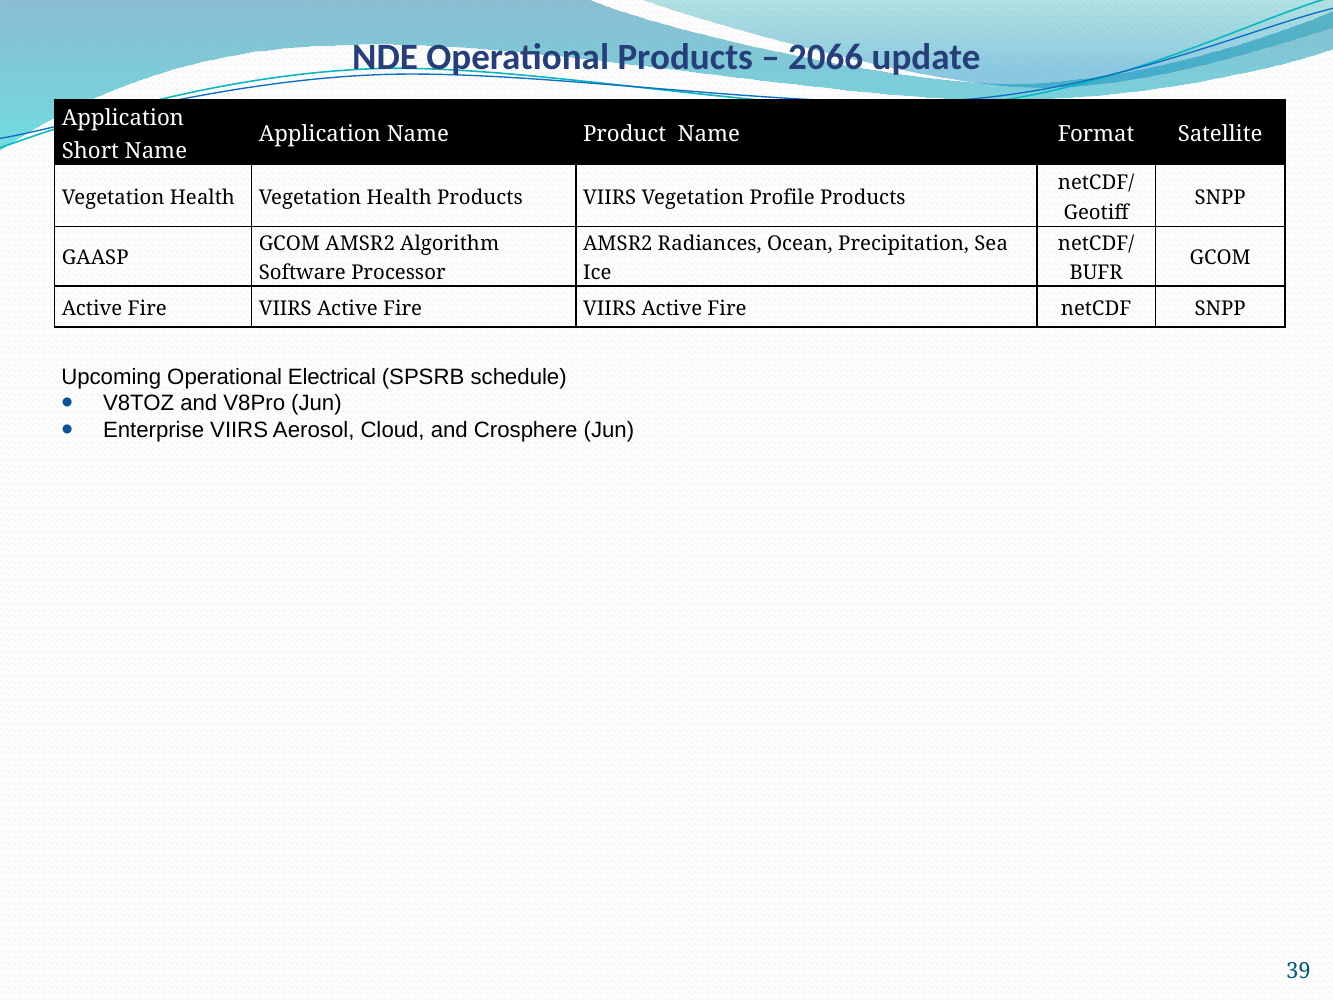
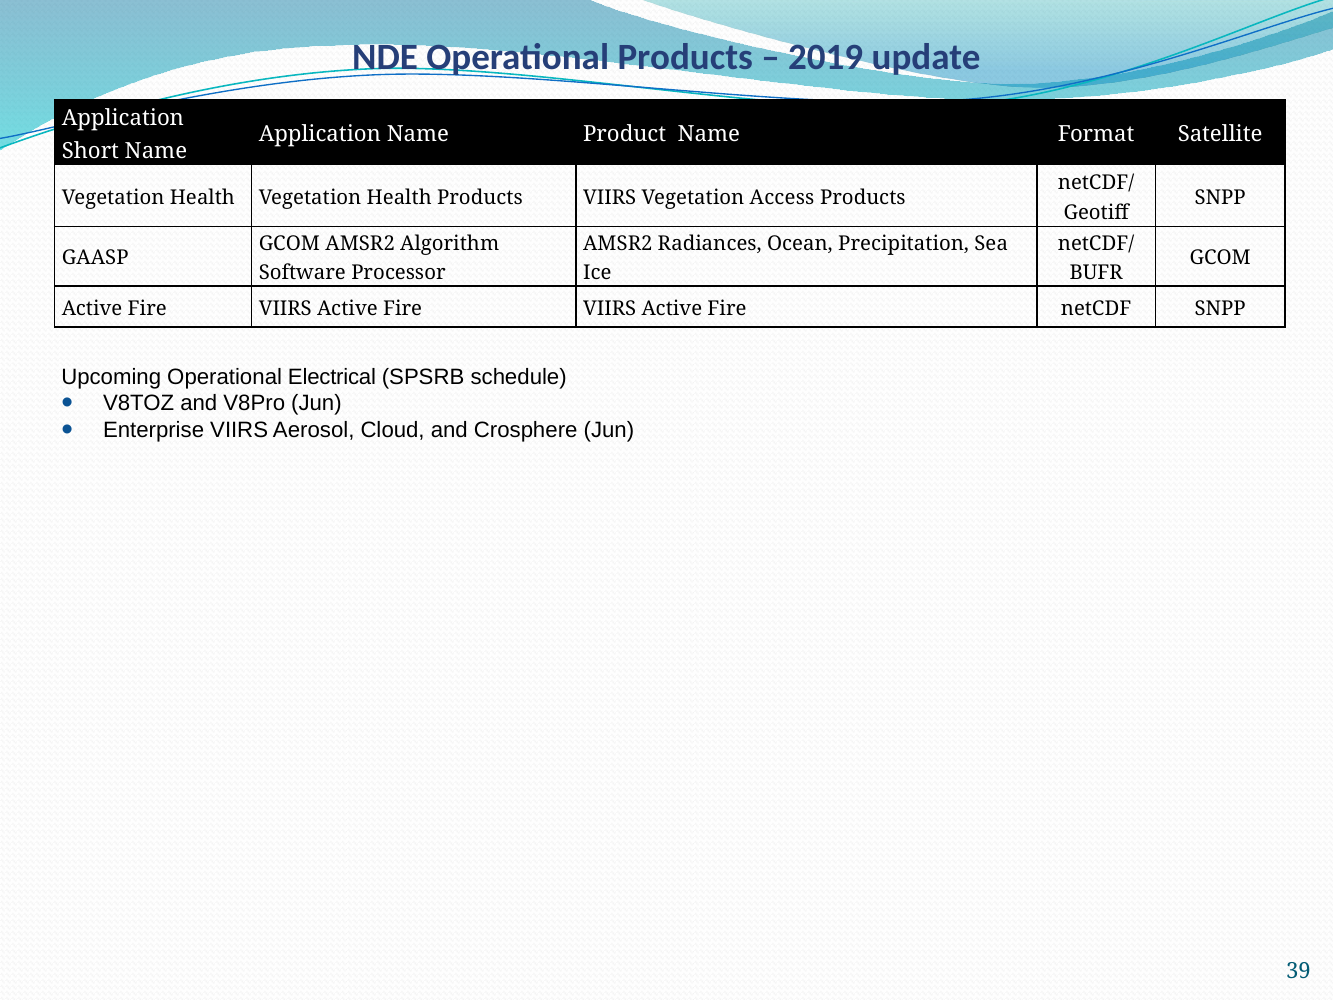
2066: 2066 -> 2019 (826, 57)
Profile: Profile -> Access (782, 198)
